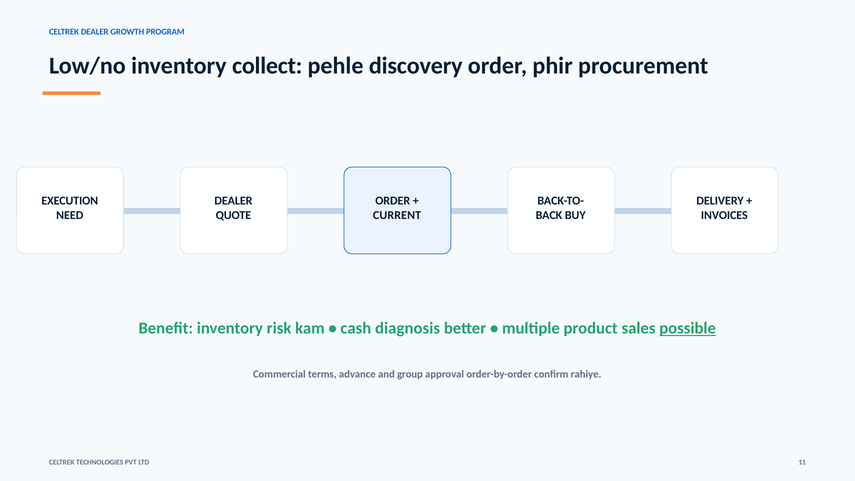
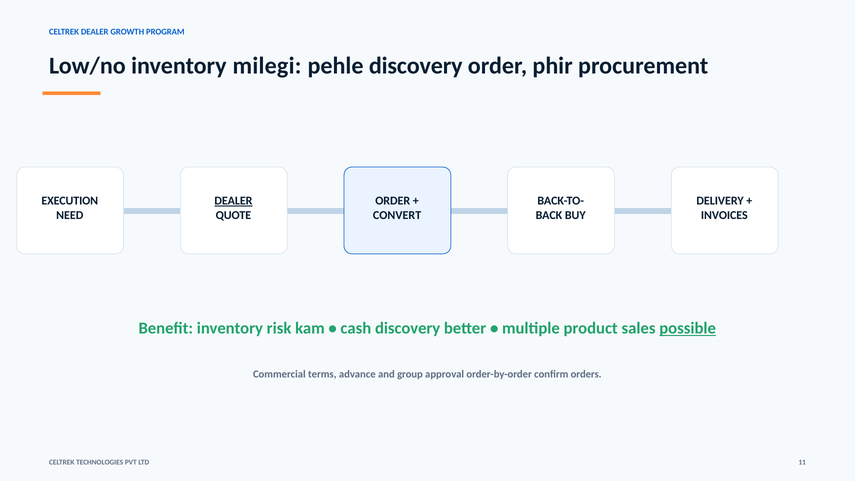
collect: collect -> milegi (267, 66)
DEALER underline: none -> present (233, 201)
CURRENT: CURRENT -> CONVERT (397, 215)
cash diagnosis: diagnosis -> discovery (408, 328)
rahiye: rahiye -> orders (586, 374)
